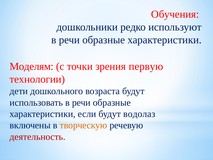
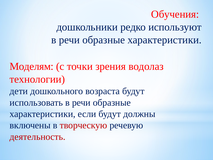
первую: первую -> водолаз (146, 66)
водолаз: водолаз -> должны (139, 114)
творческую colour: orange -> red (83, 125)
